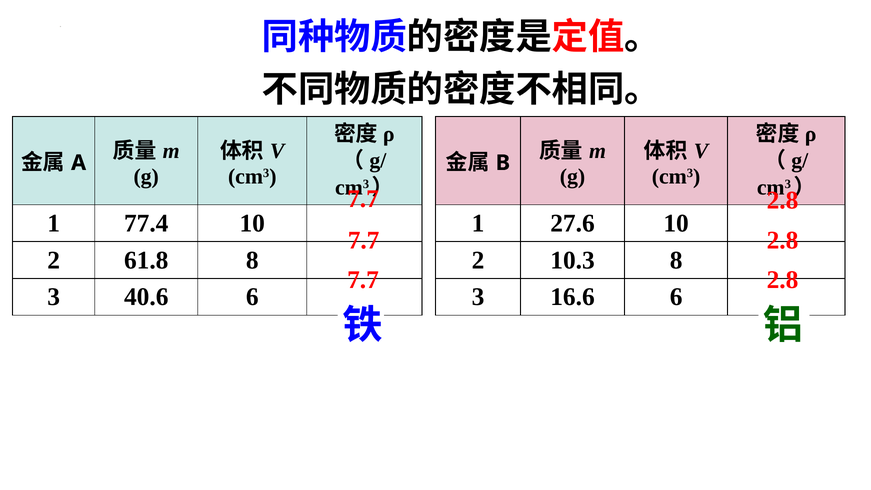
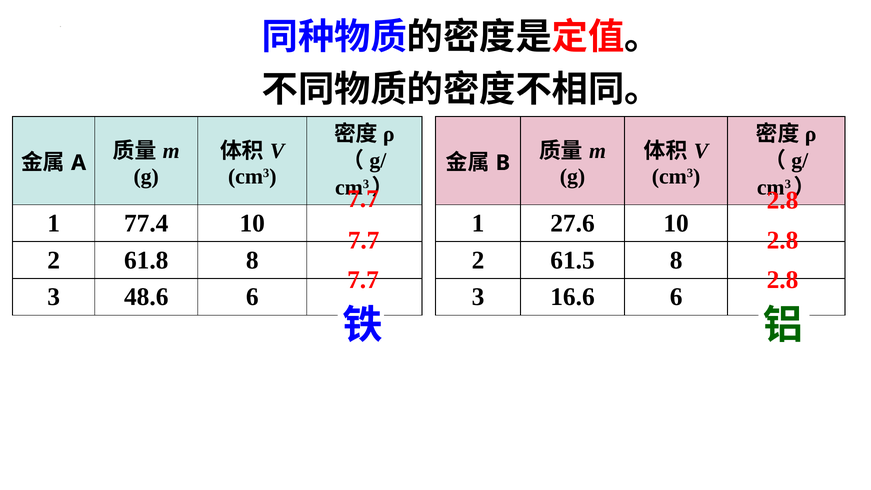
10.3: 10.3 -> 61.5 (573, 260)
40.6: 40.6 -> 48.6 (146, 297)
